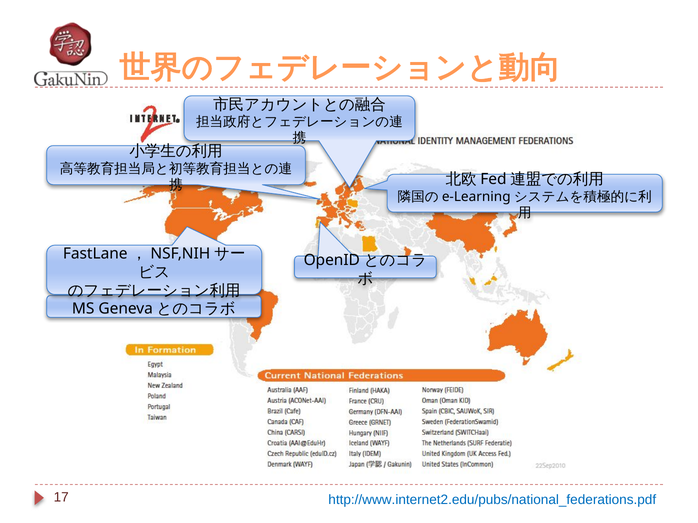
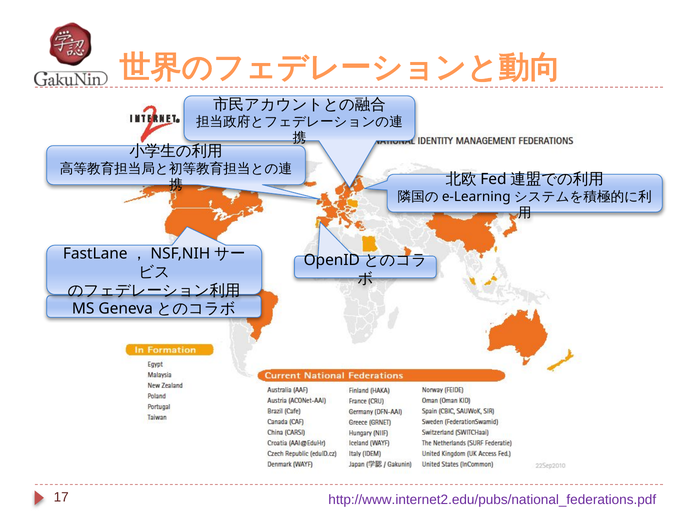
http://www.internet2.edu/pubs/national_federations.pdf colour: blue -> purple (492, 500)
